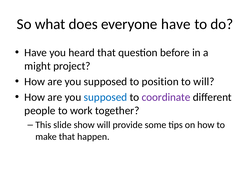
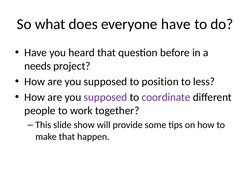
might: might -> needs (38, 66)
to will: will -> less (204, 81)
supposed colour: blue -> purple (106, 97)
